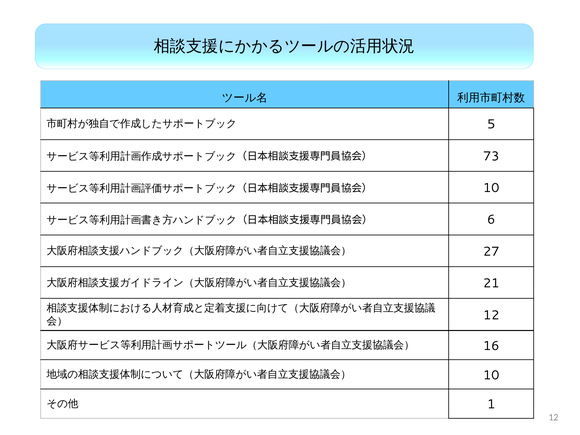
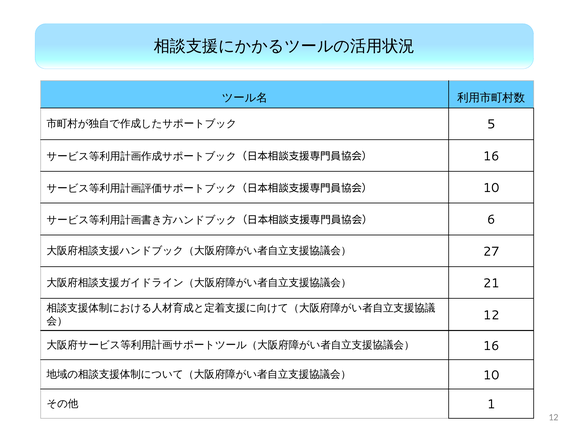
73: 73 -> 16 (491, 156)
